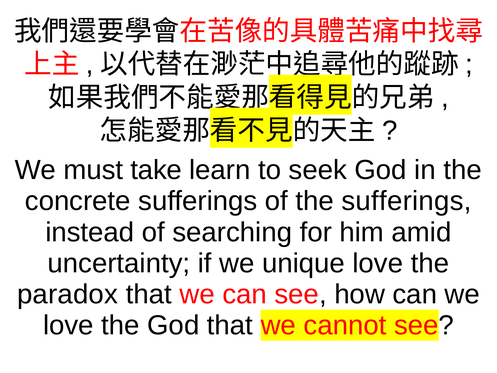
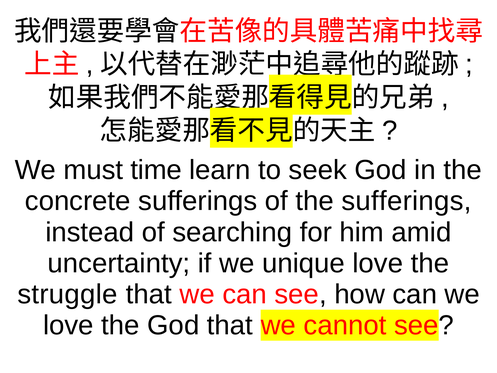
take: take -> time (156, 170)
paradox: paradox -> struggle (67, 294)
